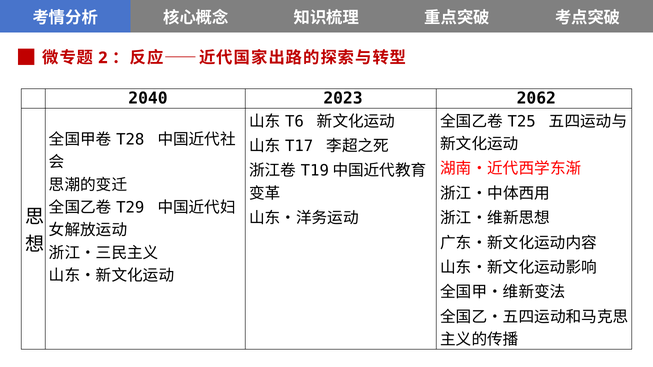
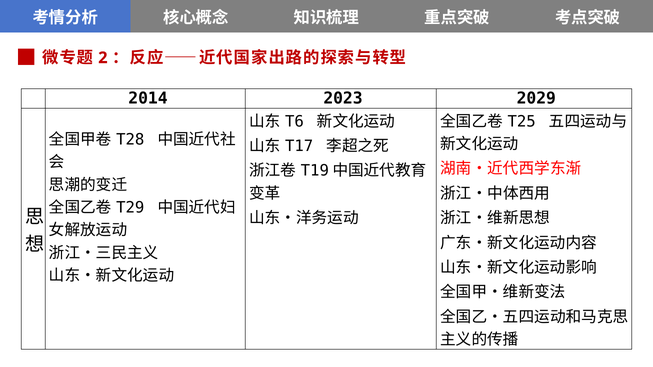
2040: 2040 -> 2014 (148, 99)
2062: 2062 -> 2029 (536, 99)
